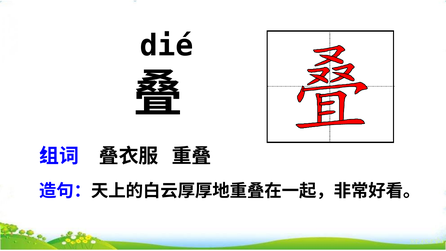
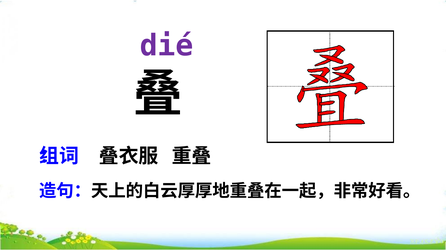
dié colour: black -> purple (167, 46)
